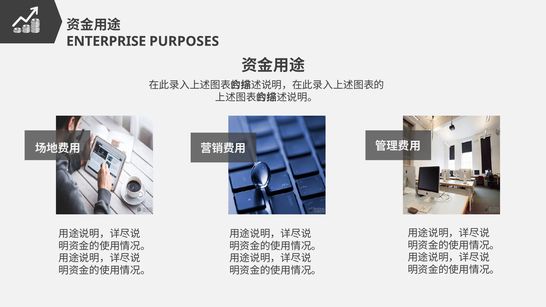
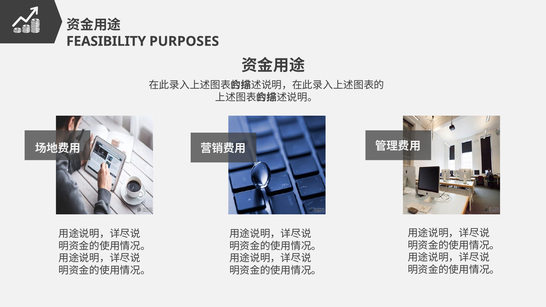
ENTERPRISE: ENTERPRISE -> FEASIBILITY (106, 41)
